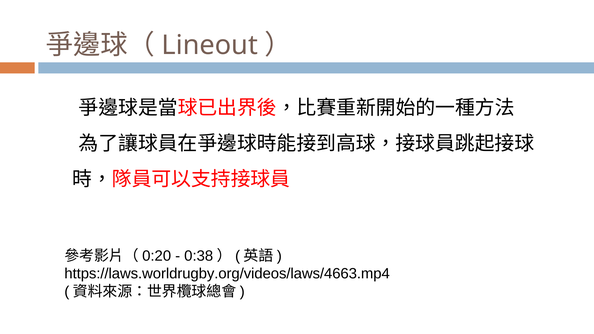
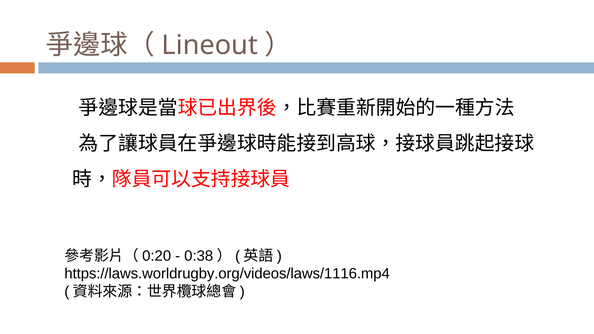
https://laws.worldrugby.org/videos/laws/4663.mp4: https://laws.worldrugby.org/videos/laws/4663.mp4 -> https://laws.worldrugby.org/videos/laws/1116.mp4 (227, 274)
